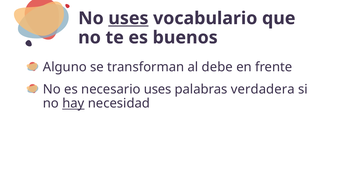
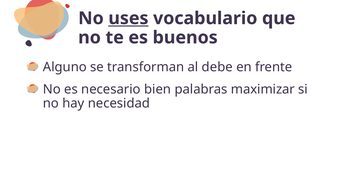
necesario uses: uses -> bien (158, 89)
verdadera: verdadera -> maximizar (263, 89)
hay underline: present -> none (73, 104)
